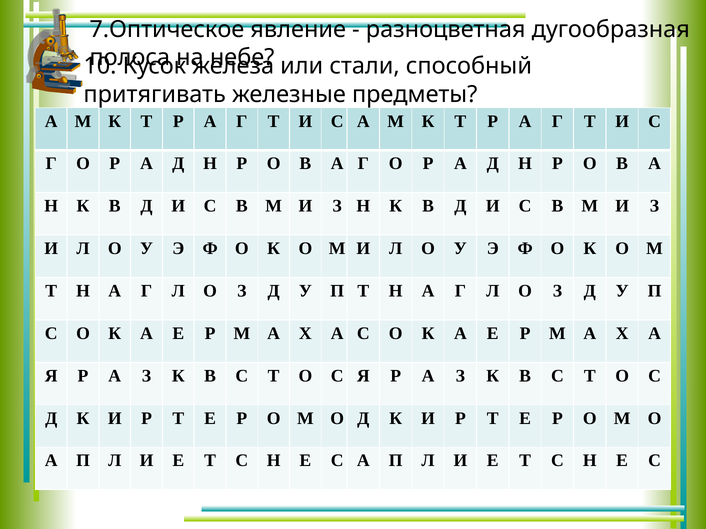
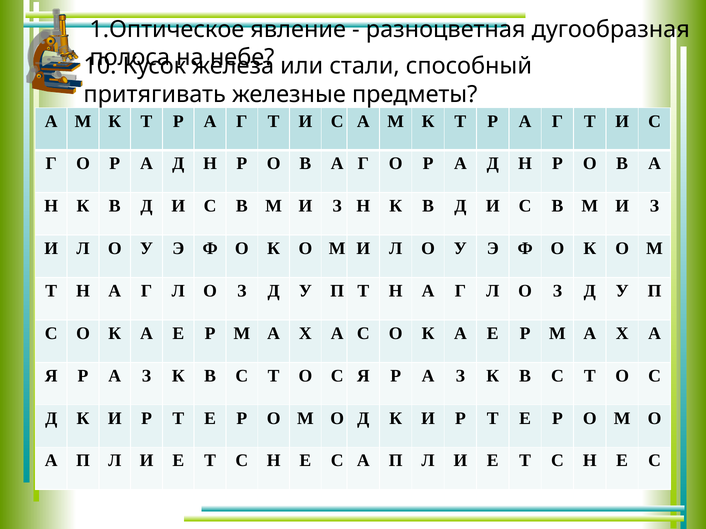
7.Оптическое: 7.Оптическое -> 1.Оптическое (167, 29)
